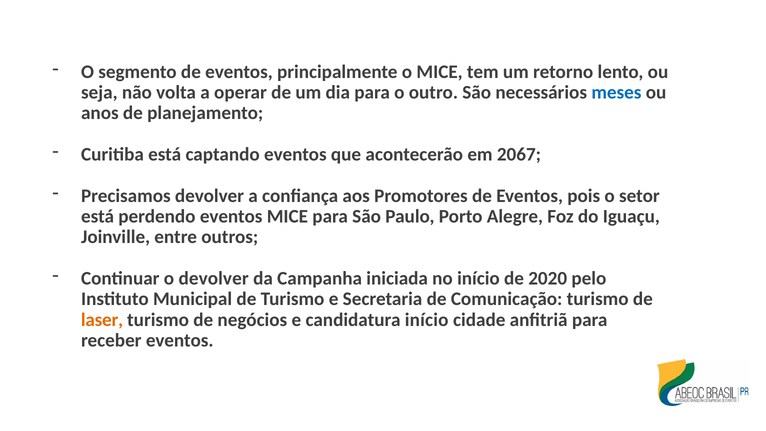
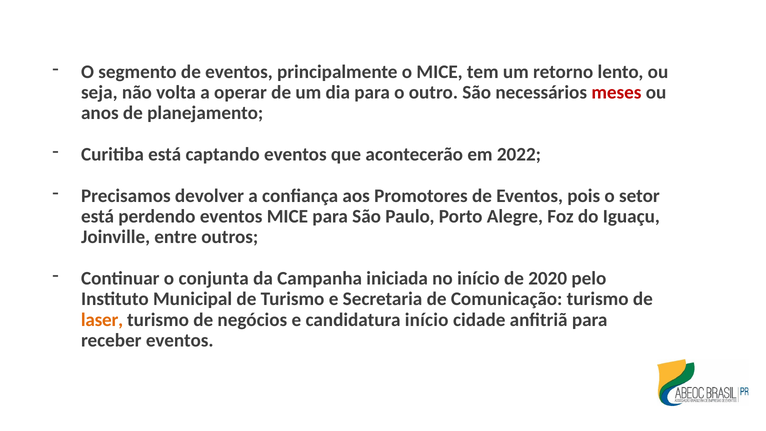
meses colour: blue -> red (616, 92)
2067: 2067 -> 2022 (519, 154)
o devolver: devolver -> conjunta (214, 278)
